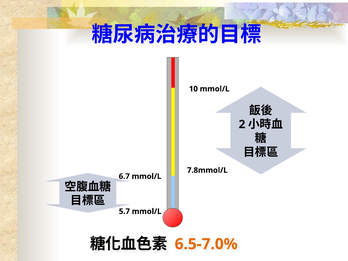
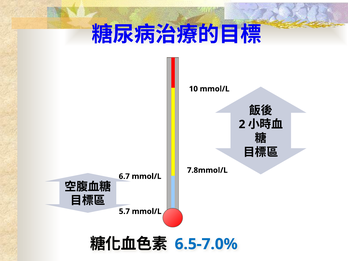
6.5-7.0% colour: orange -> blue (206, 244)
